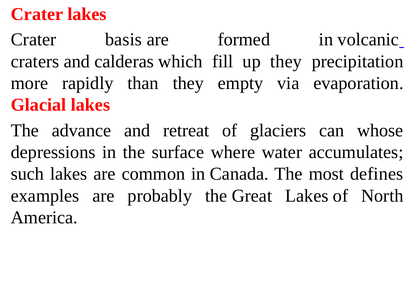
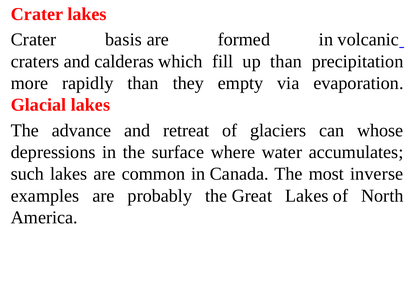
up they: they -> than (286, 61)
defines: defines -> inverse (377, 174)
